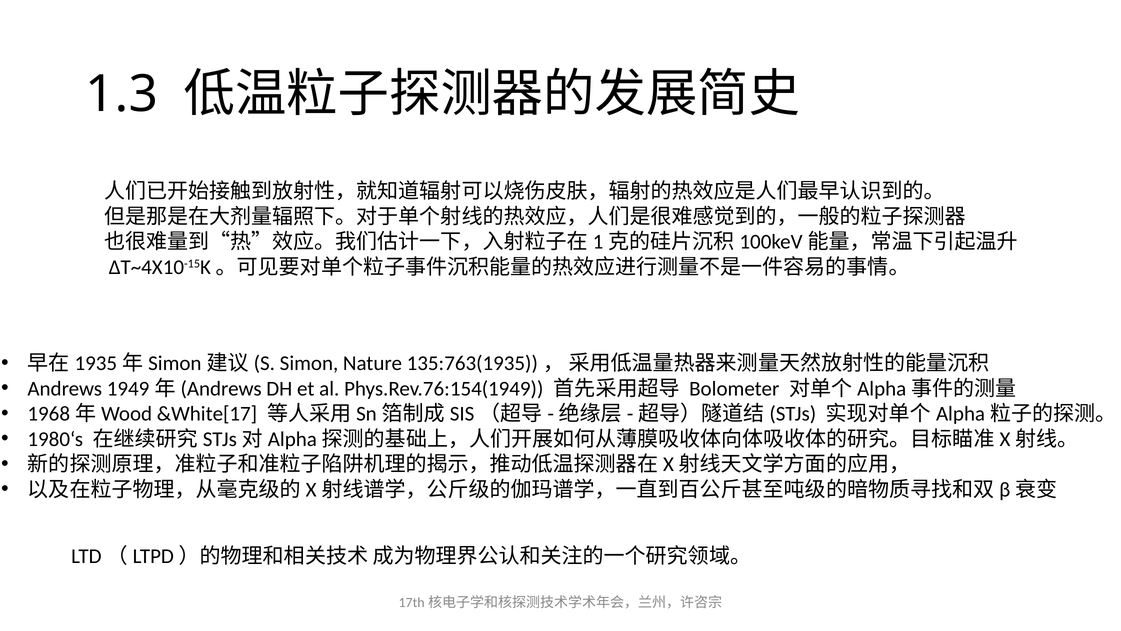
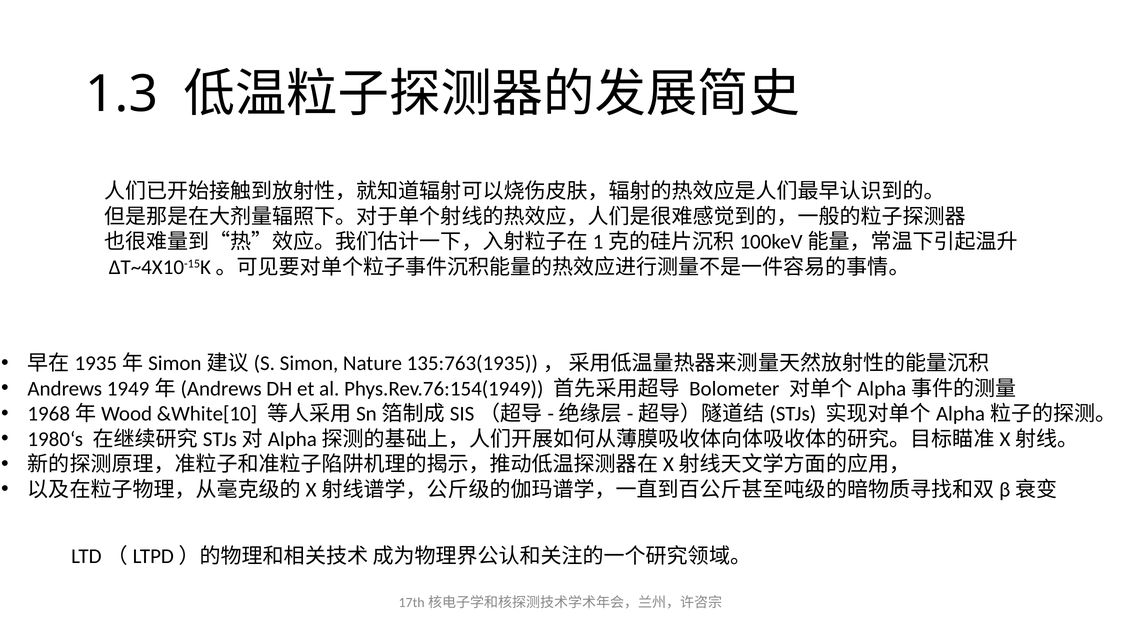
&White[17: &White[17 -> &White[10 (207, 414)
